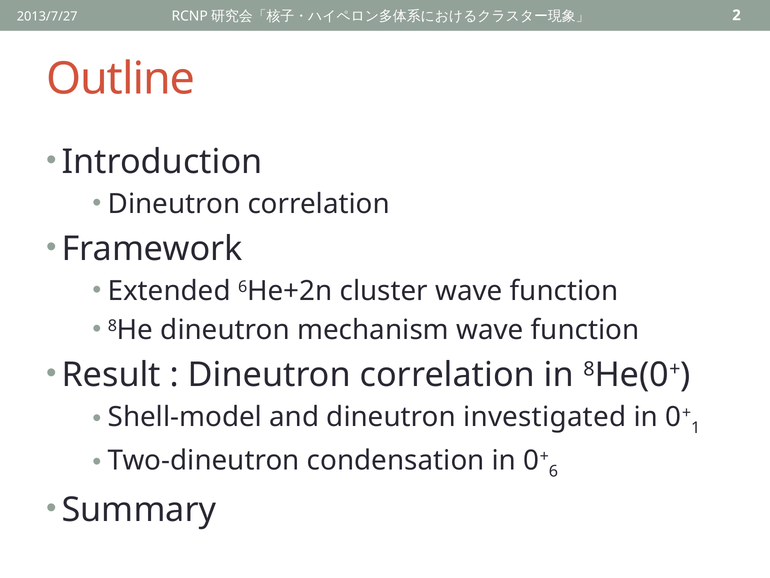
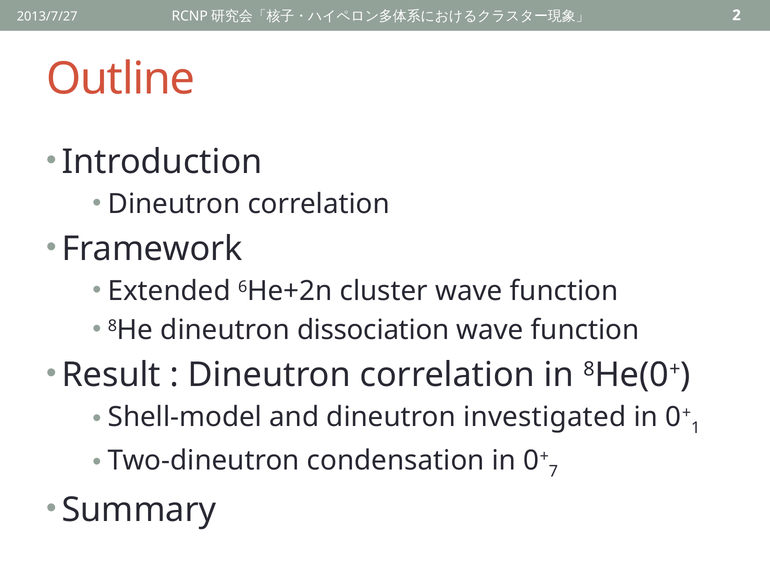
mechanism: mechanism -> dissociation (373, 330)
6: 6 -> 7 (553, 471)
